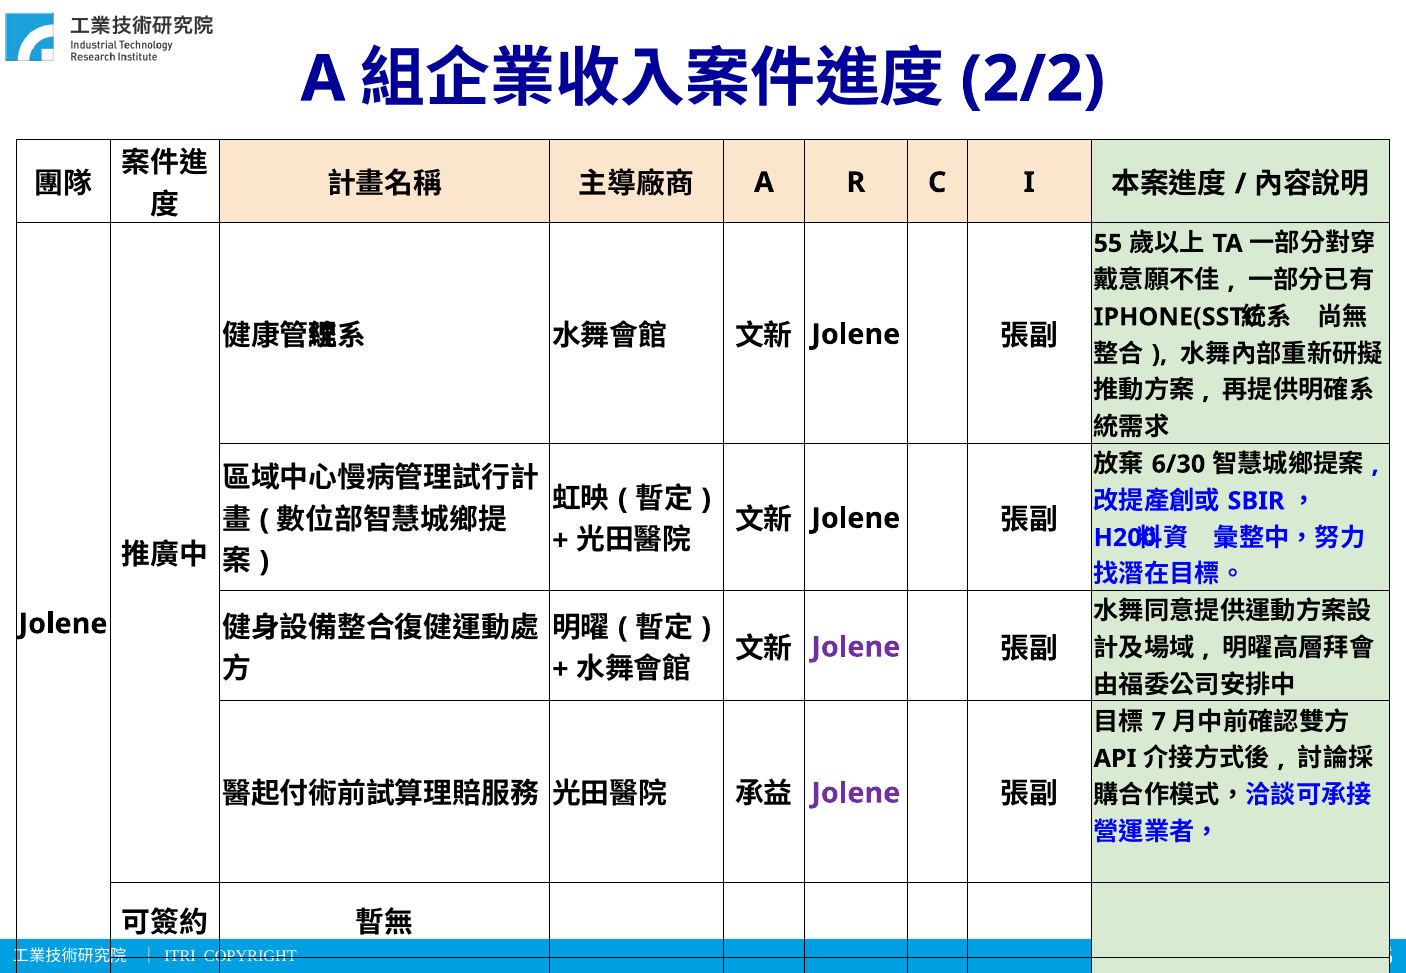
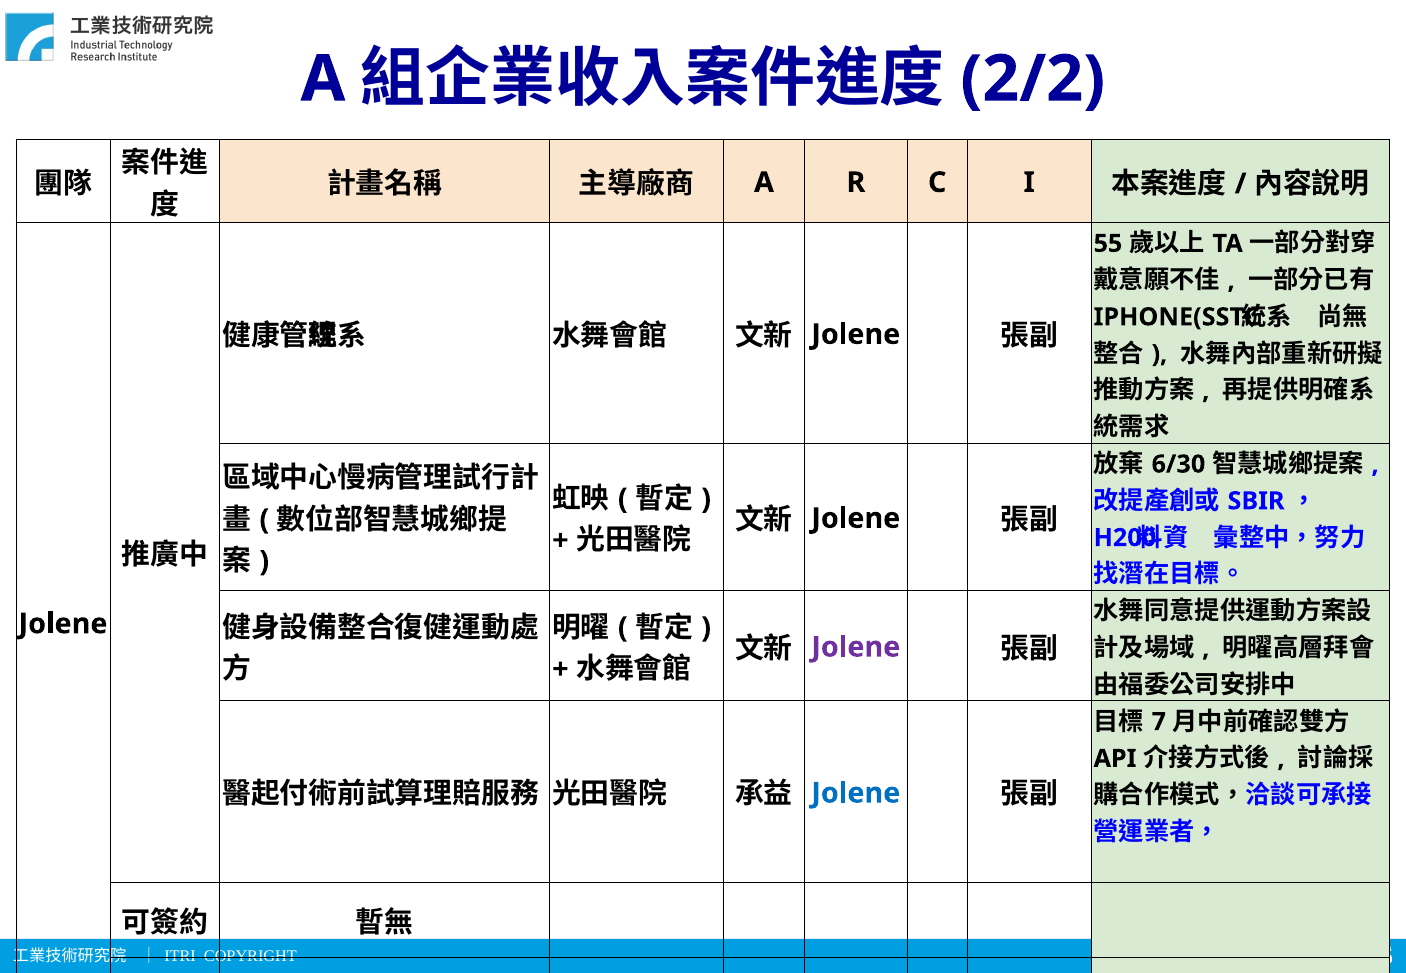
Jolene colour: purple -> blue (856, 793)
